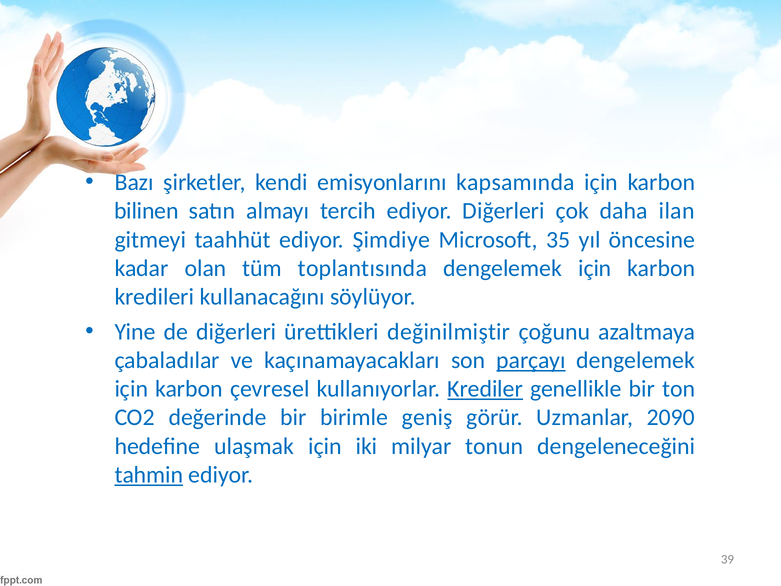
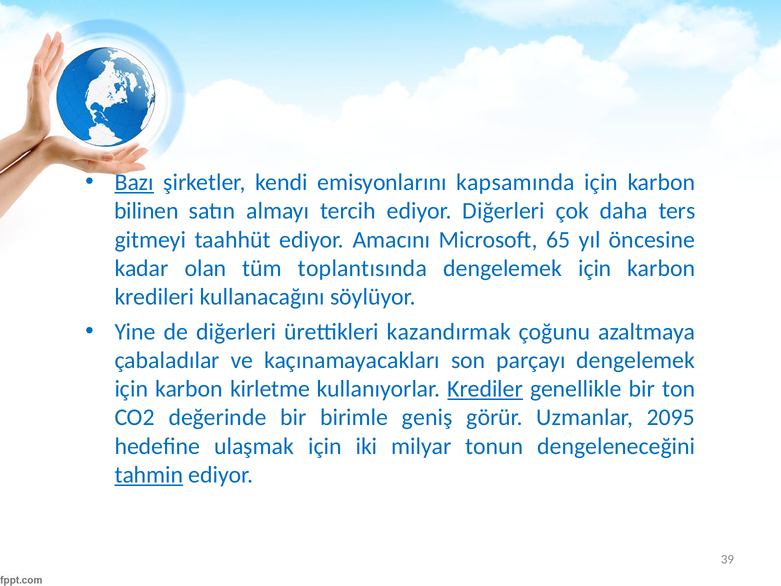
Bazı underline: none -> present (134, 182)
ilan: ilan -> ters (677, 211)
Şimdiye: Şimdiye -> Amacını (391, 240)
35: 35 -> 65 (558, 240)
değinilmiştir: değinilmiştir -> kazandırmak (449, 332)
parçayı underline: present -> none (531, 360)
çevresel: çevresel -> kirletme (270, 389)
2090: 2090 -> 2095 (671, 417)
